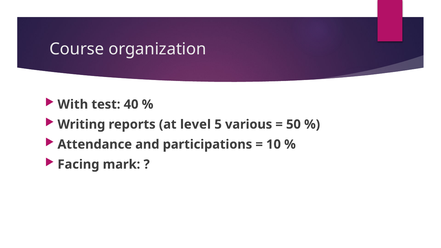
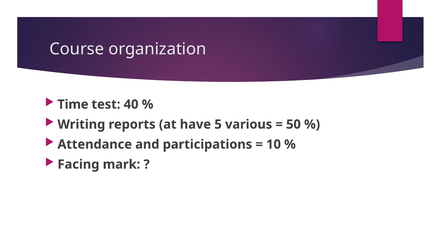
With: With -> Time (73, 104)
level: level -> have (195, 124)
